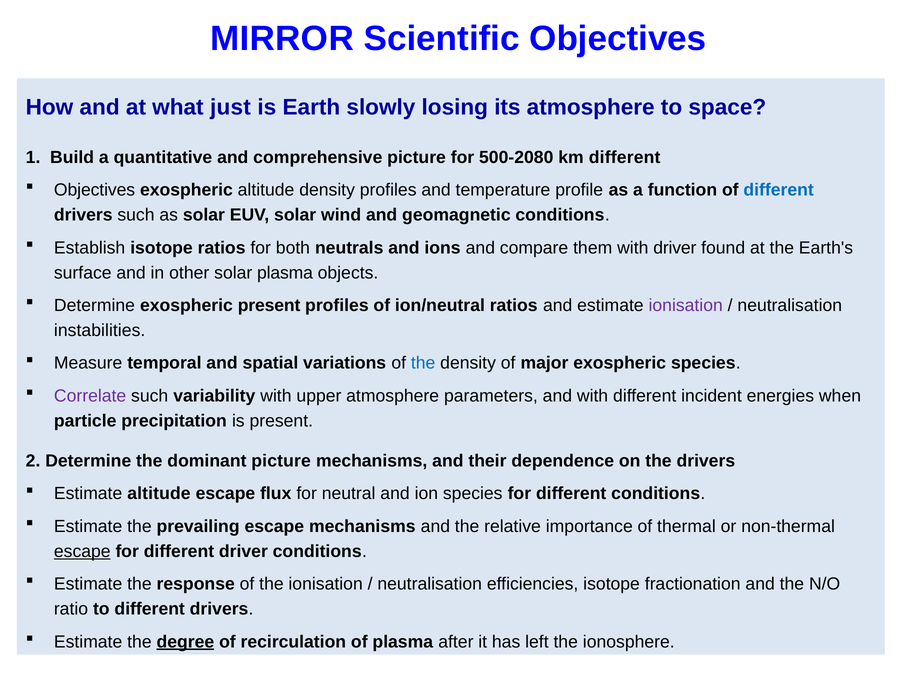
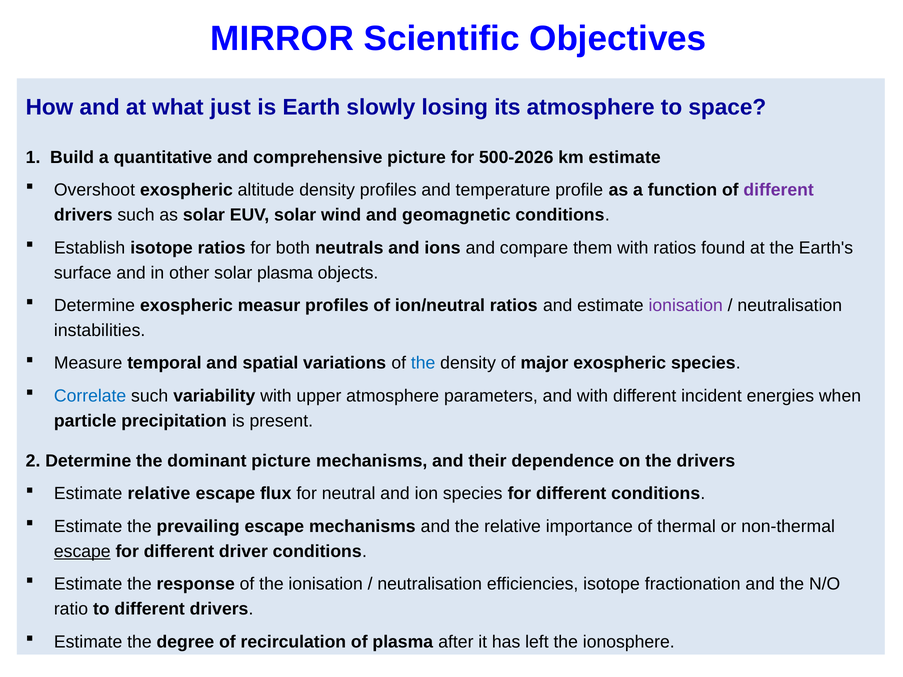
500-2080: 500-2080 -> 500-2026 (516, 157)
km different: different -> estimate (625, 157)
Objectives: Objectives -> Overshoot (94, 190)
different colour: blue -> purple (779, 190)
with driver: driver -> ratios (675, 248)
exospheric present: present -> measur (269, 306)
Correlate colour: purple -> blue (90, 396)
Estimate altitude: altitude -> relative (159, 494)
degree underline: present -> none (185, 642)
